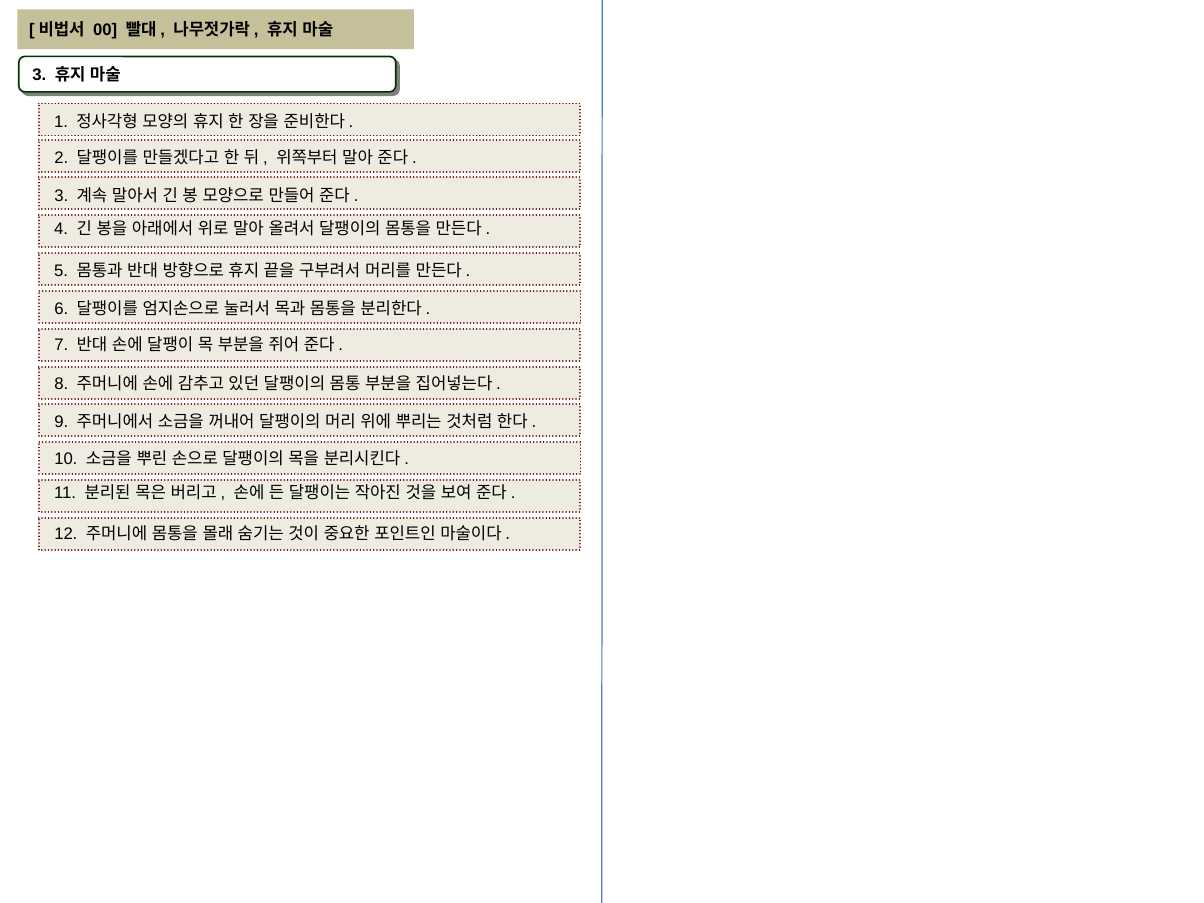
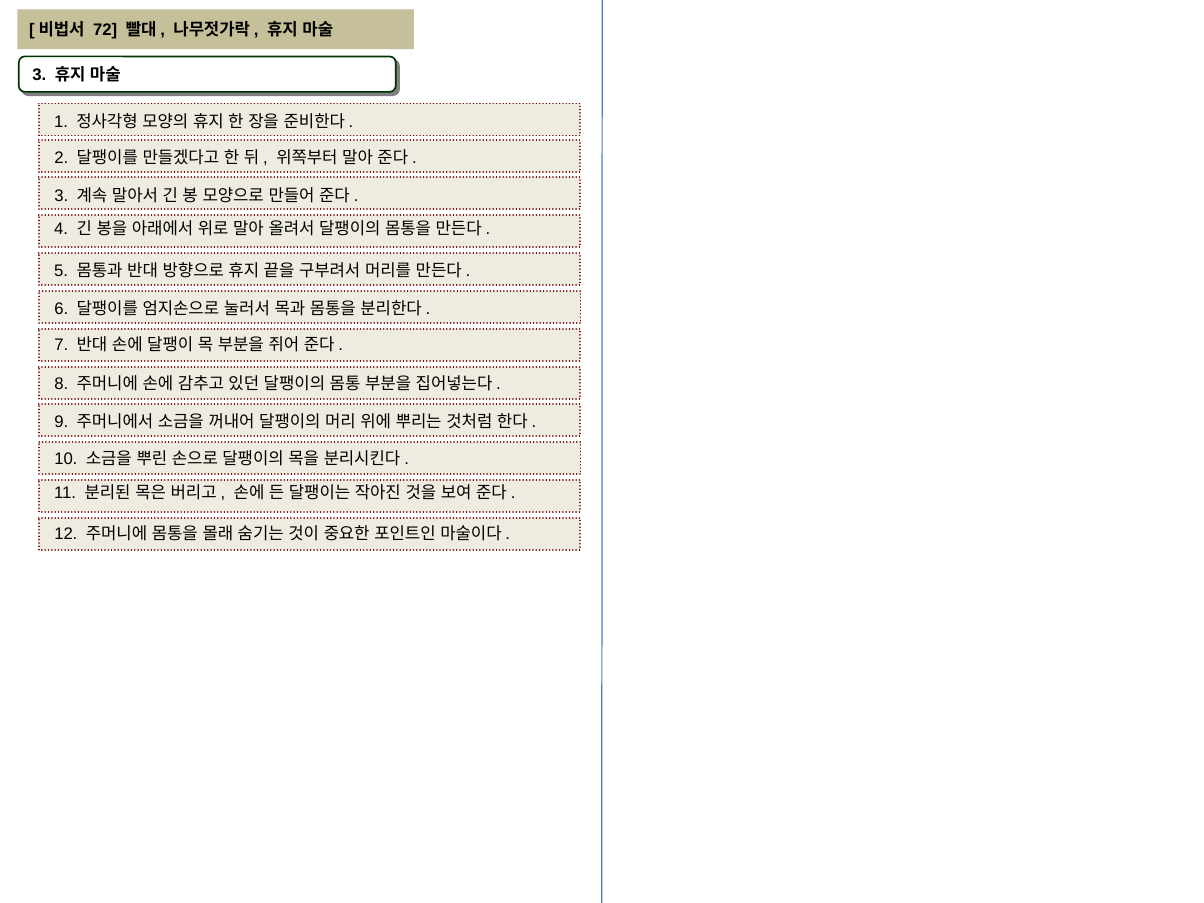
00: 00 -> 72 (105, 30)
